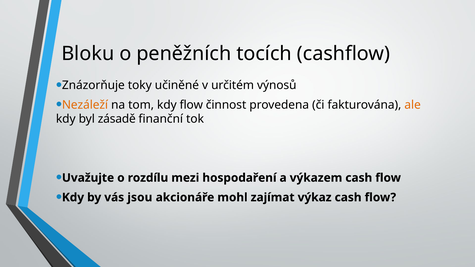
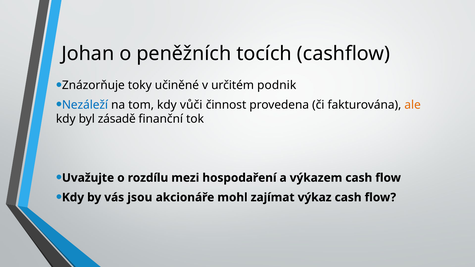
Bloku: Bloku -> Johan (88, 54)
výnosů: výnosů -> podnik (277, 85)
Nezáleží colour: orange -> blue (85, 105)
kdy flow: flow -> vůči (191, 105)
